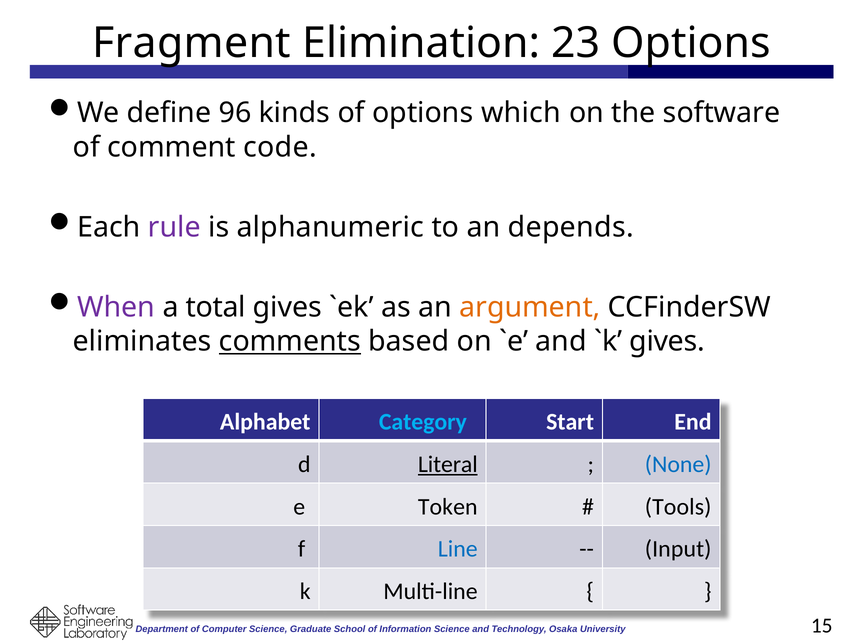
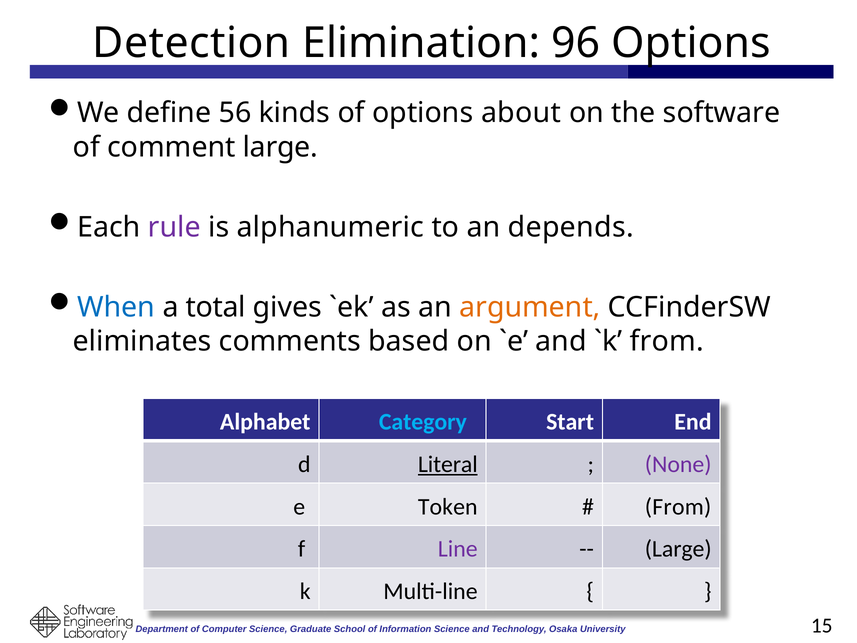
Fragment: Fragment -> Detection (191, 43)
23: 23 -> 96 (576, 43)
96: 96 -> 56 (235, 113)
which: which -> about (521, 113)
comment code: code -> large (280, 147)
When colour: purple -> blue (116, 307)
comments underline: present -> none (290, 341)
gives: gives -> from (667, 341)
None colour: blue -> purple (678, 464)
Tools: Tools -> From (678, 506)
Line colour: blue -> purple (458, 549)
Input: Input -> Large (678, 549)
